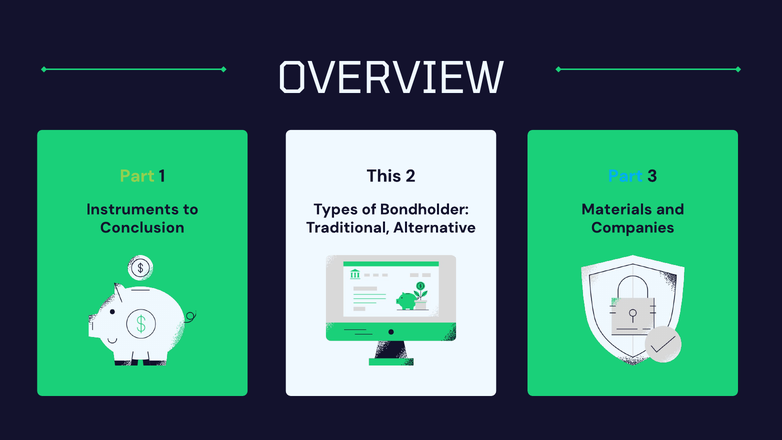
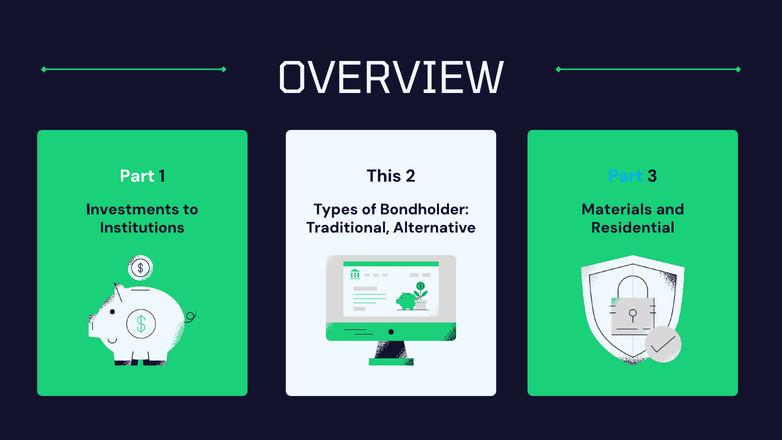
Part colour: light green -> white (137, 176)
Instruments: Instruments -> Investments (133, 209)
Conclusion: Conclusion -> Institutions (142, 228)
Companies: Companies -> Residential (633, 228)
